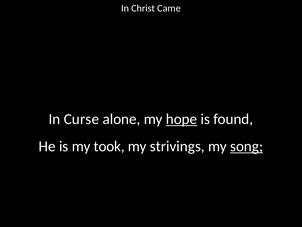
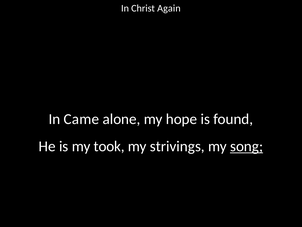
Came: Came -> Again (169, 8)
Curse: Curse -> Came (81, 119)
hope underline: present -> none (182, 119)
